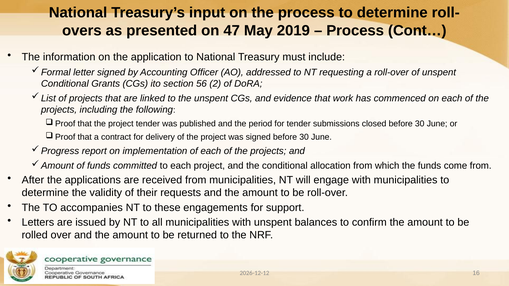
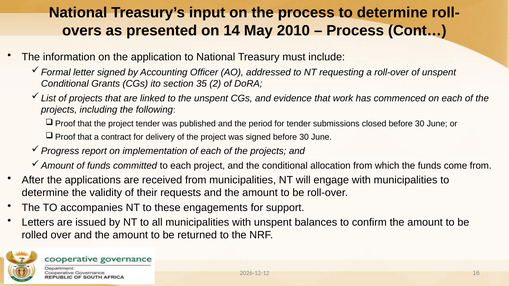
47: 47 -> 14 (232, 31)
2019: 2019 -> 2010 (293, 31)
56: 56 -> 35 (201, 84)
